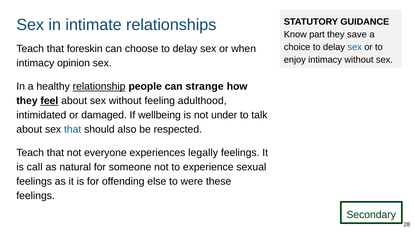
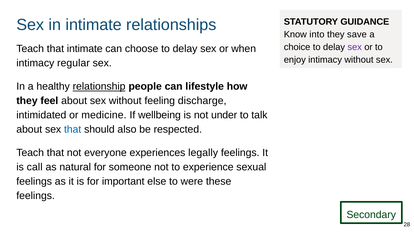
part: part -> into (317, 34)
sex colour: blue -> purple (355, 47)
that foreskin: foreskin -> intimate (85, 49)
opinion: opinion -> regular (73, 63)
strange: strange -> lifestyle (205, 86)
feel underline: present -> none (49, 101)
adulthood: adulthood -> discharge (202, 101)
damaged: damaged -> medicine (104, 115)
offending: offending -> important (123, 181)
